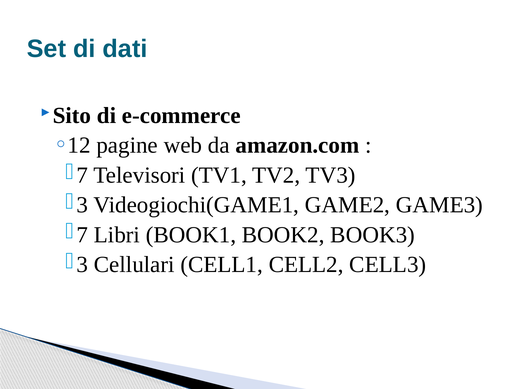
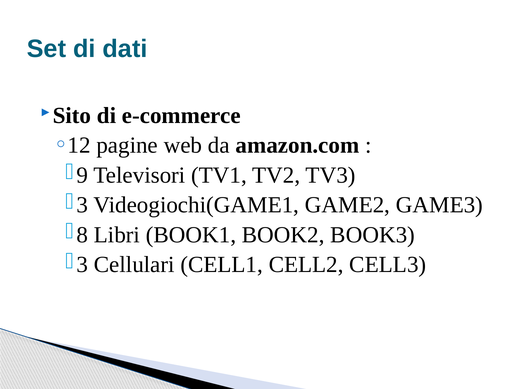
7: 7 -> 9 (82, 175)
7: 7 -> 8 (82, 235)
